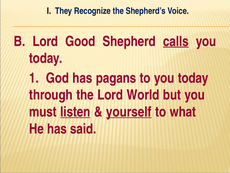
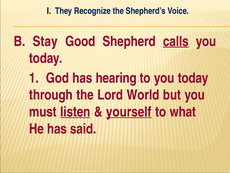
B Lord: Lord -> Stay (45, 41)
pagans: pagans -> hearing (116, 78)
